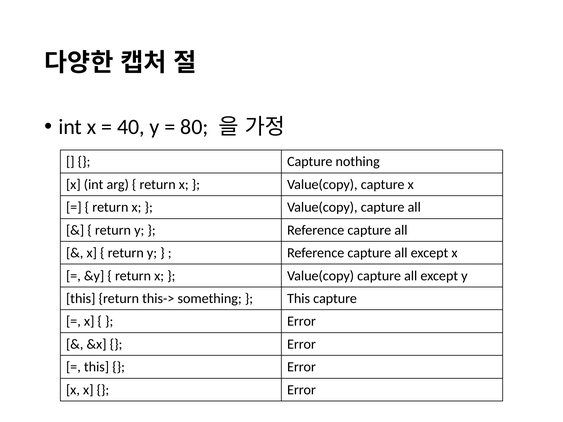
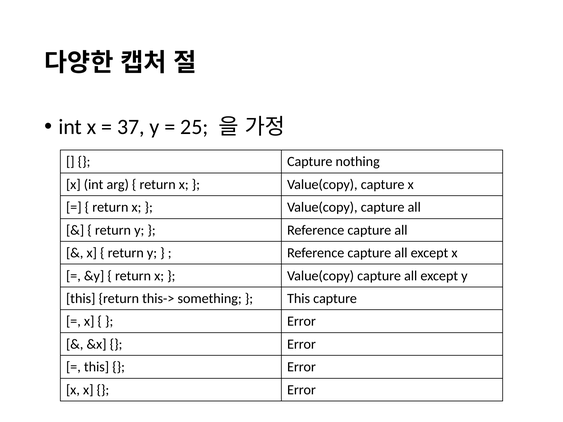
40: 40 -> 37 (131, 127)
80: 80 -> 25 (194, 127)
